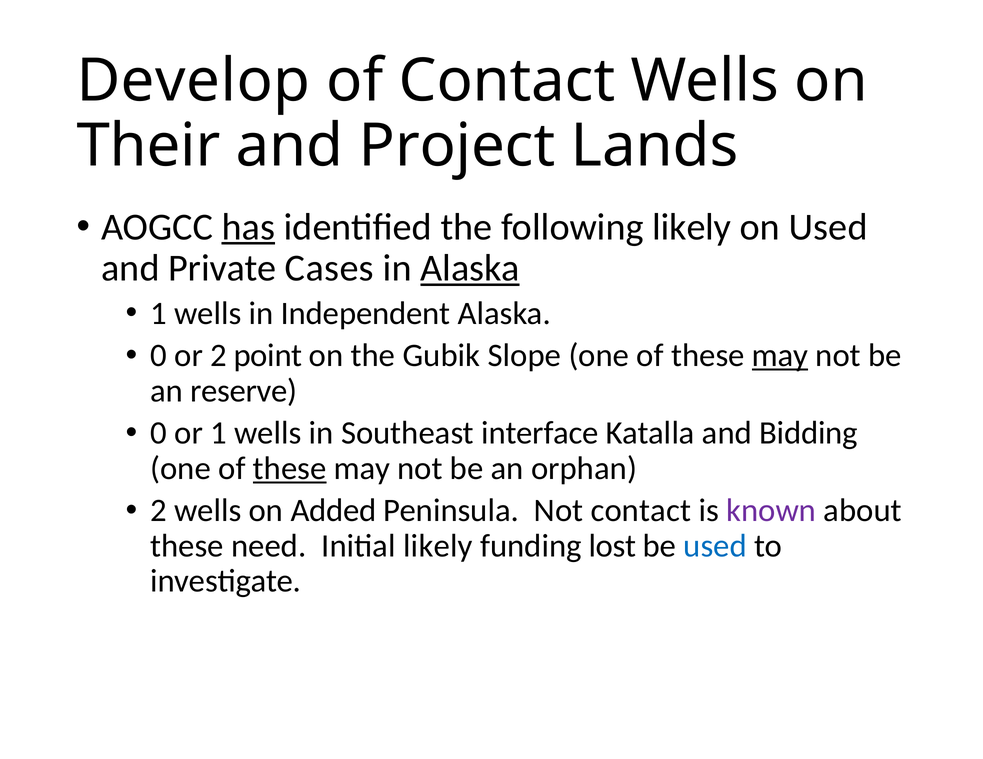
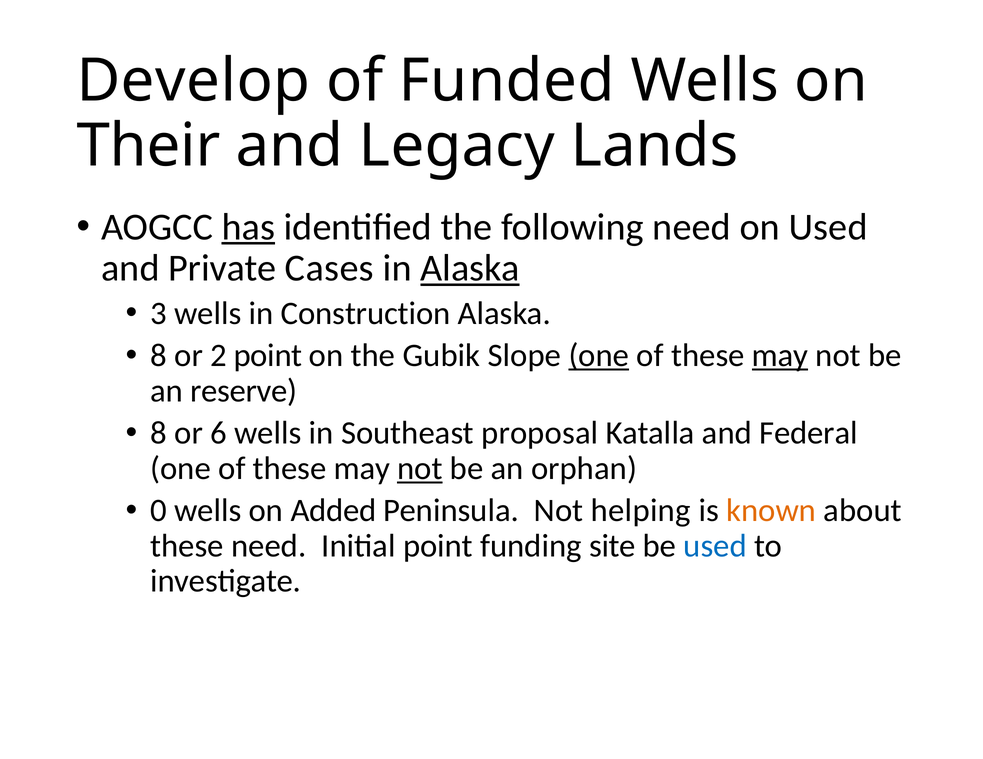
of Contact: Contact -> Funded (507, 81)
Project: Project -> Legacy (457, 146)
following likely: likely -> need (692, 227)
1: 1 -> 3 (159, 314)
Independent: Independent -> Construction (366, 314)
0: 0 -> 8 (159, 356)
one underline: none -> present (599, 356)
0: 0 -> 8 (159, 433)
or 1: 1 -> 6 (219, 433)
interface: interface -> proposal (540, 433)
Bidding: Bidding -> Federal (809, 433)
these underline: present -> none (290, 469)
not underline: none -> present (420, 469)
2: 2 -> 0 (159, 511)
Not contact: contact -> helping (641, 511)
known colour: purple -> orange (771, 511)
Initial likely: likely -> point (438, 546)
lost: lost -> site (612, 546)
